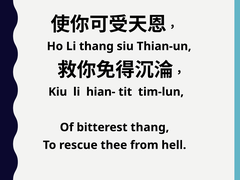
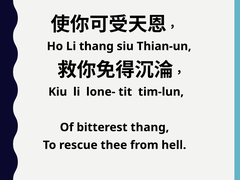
hian-: hian- -> lone- (101, 92)
